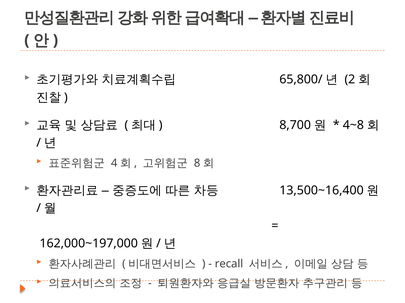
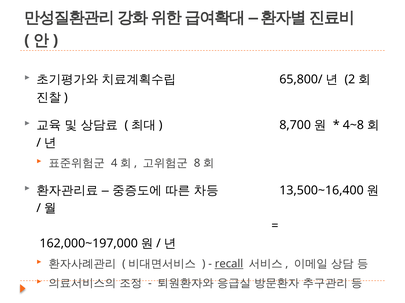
recall underline: none -> present (229, 264)
